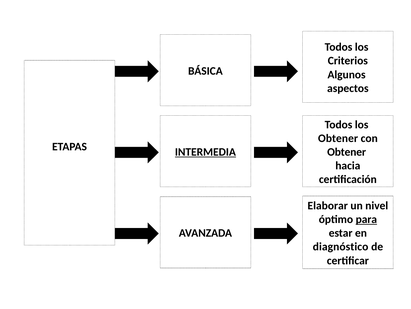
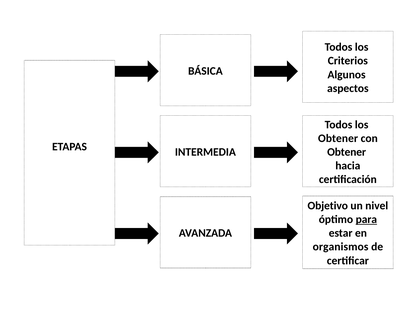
INTERMEDIA underline: present -> none (205, 152)
Elaborar: Elaborar -> Objetivo (328, 205)
diagnóstico: diagnóstico -> organismos (341, 246)
